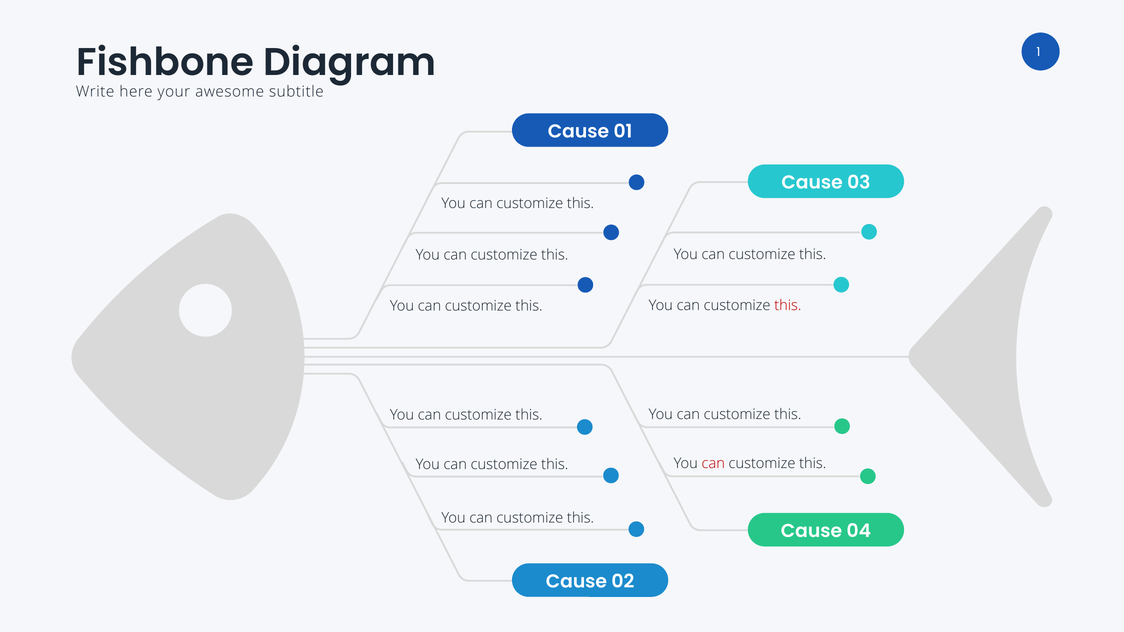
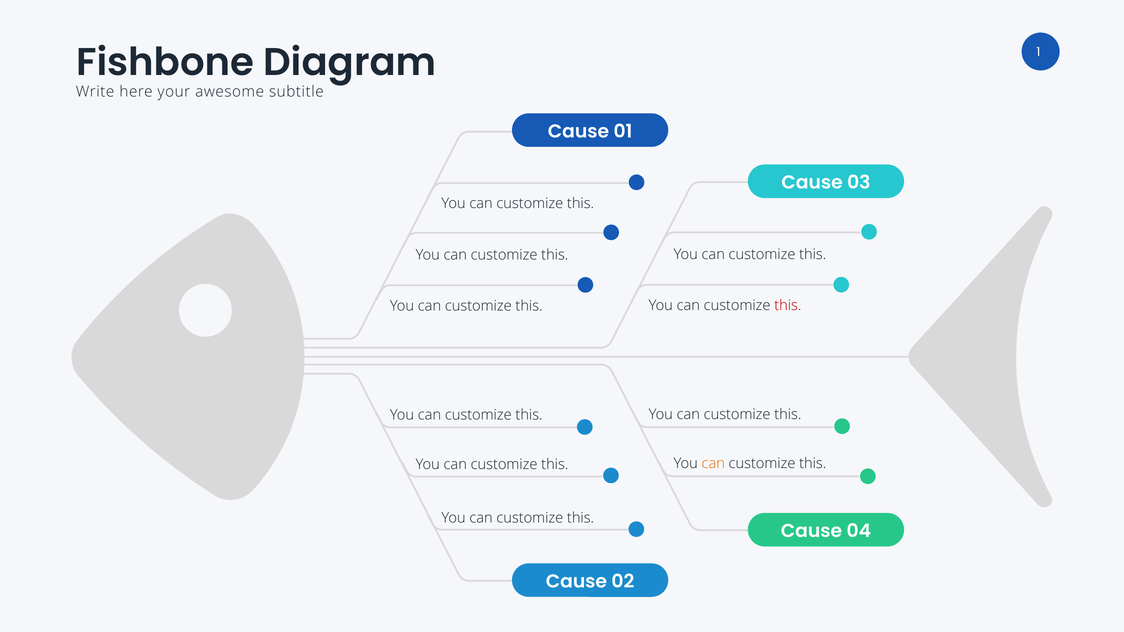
can colour: red -> orange (713, 464)
